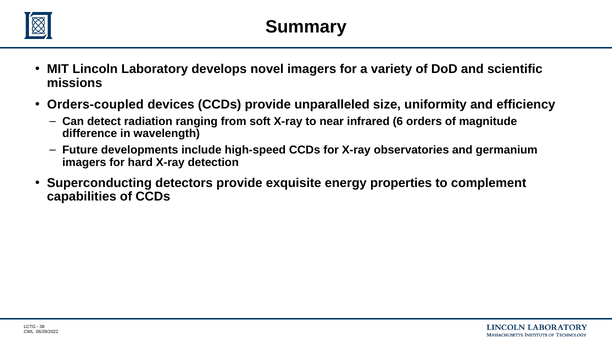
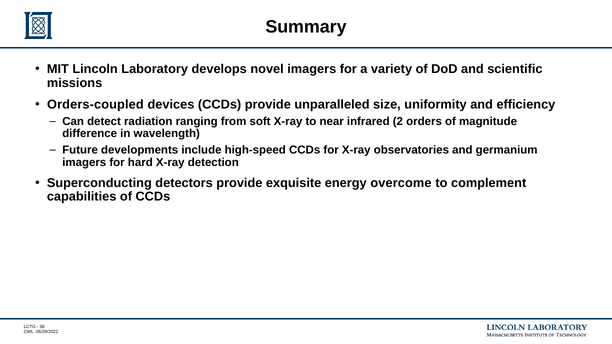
6: 6 -> 2 (398, 121)
properties: properties -> overcome (401, 183)
